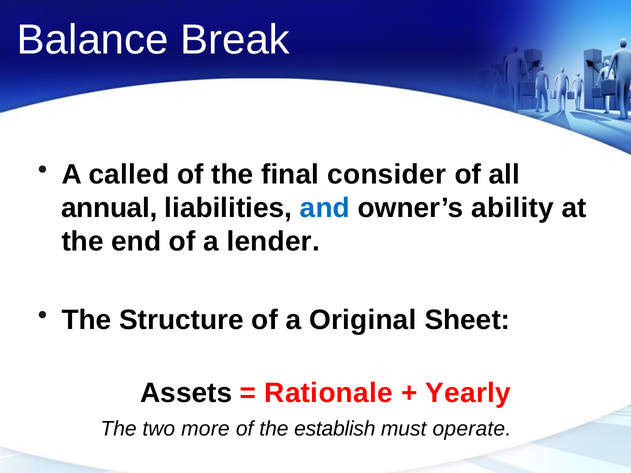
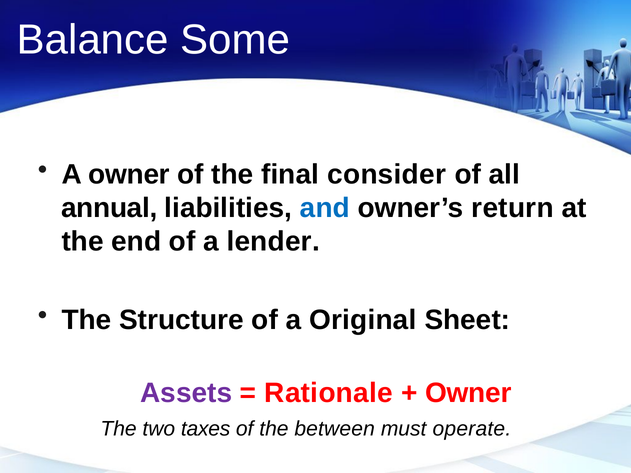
Break: Break -> Some (235, 40)
A called: called -> owner (129, 174)
ability: ability -> return (513, 208)
Assets colour: black -> purple (186, 393)
Yearly: Yearly -> Owner (468, 393)
more: more -> taxes (206, 429)
establish: establish -> between (335, 429)
